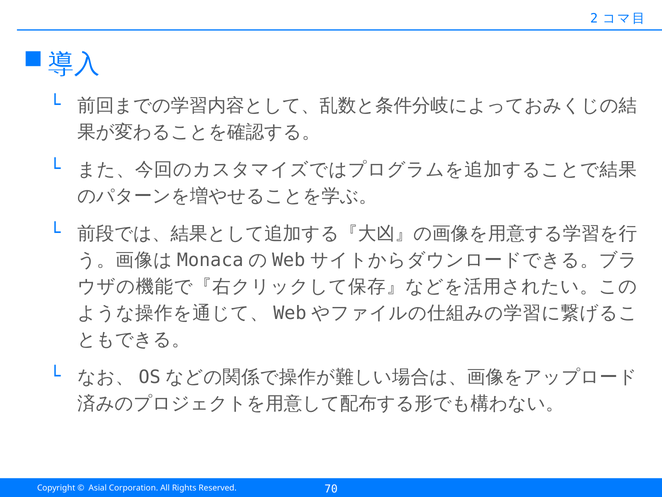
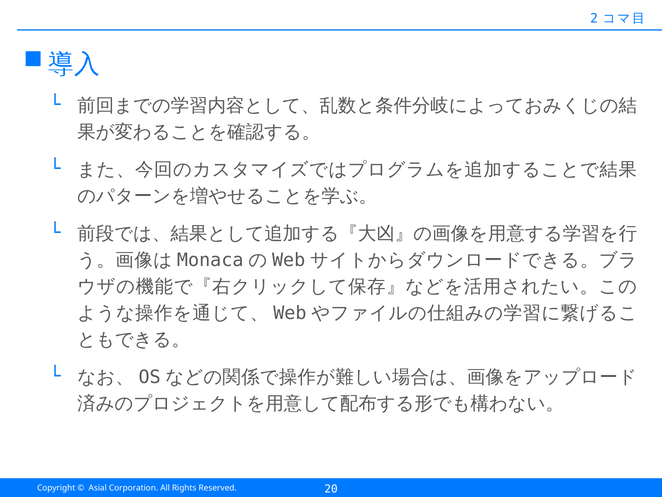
70: 70 -> 20 (331, 489)
